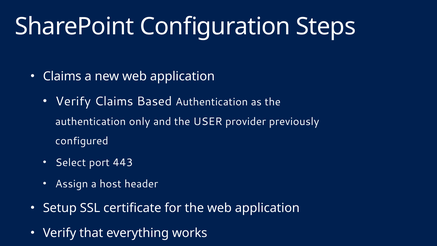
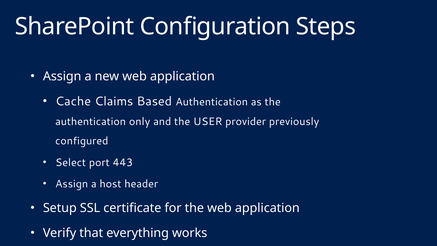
Claims: Claims -> Assign (62, 76)
Verify: Verify -> Cache (73, 101)
